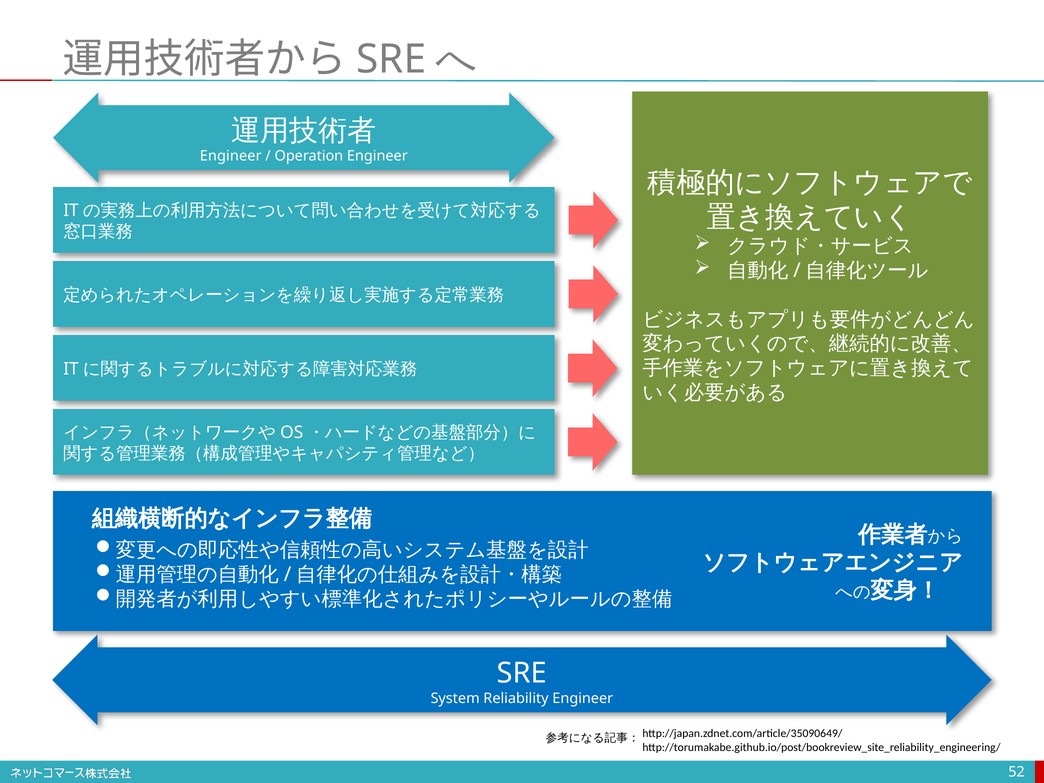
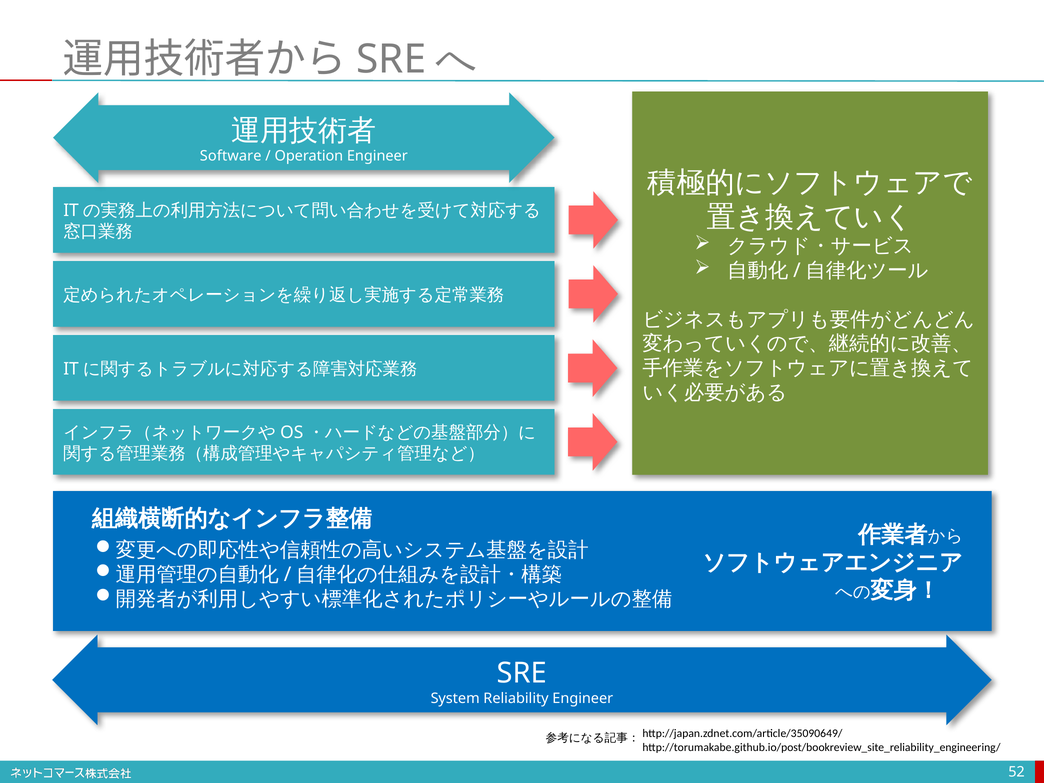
Engineer: Engineer -> Software (231, 156)
